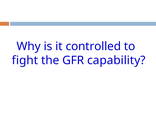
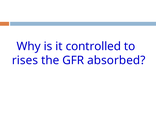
fight: fight -> rises (25, 60)
capability: capability -> absorbed (116, 60)
